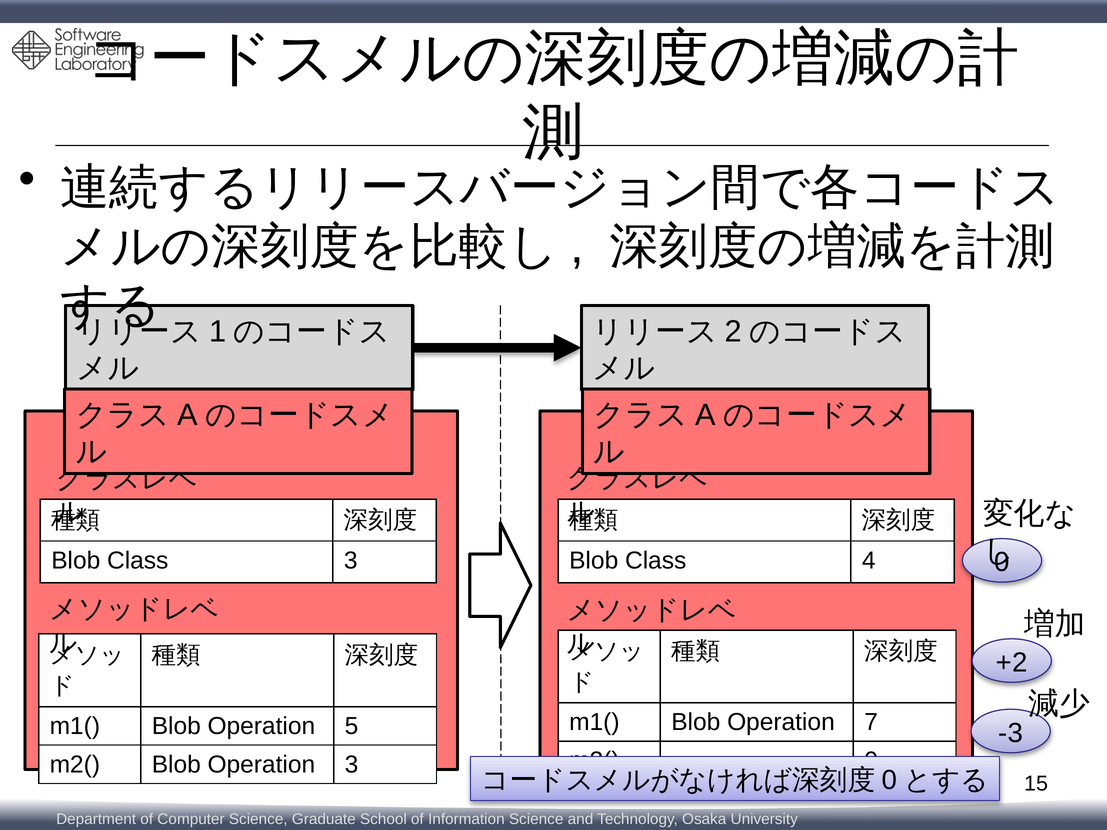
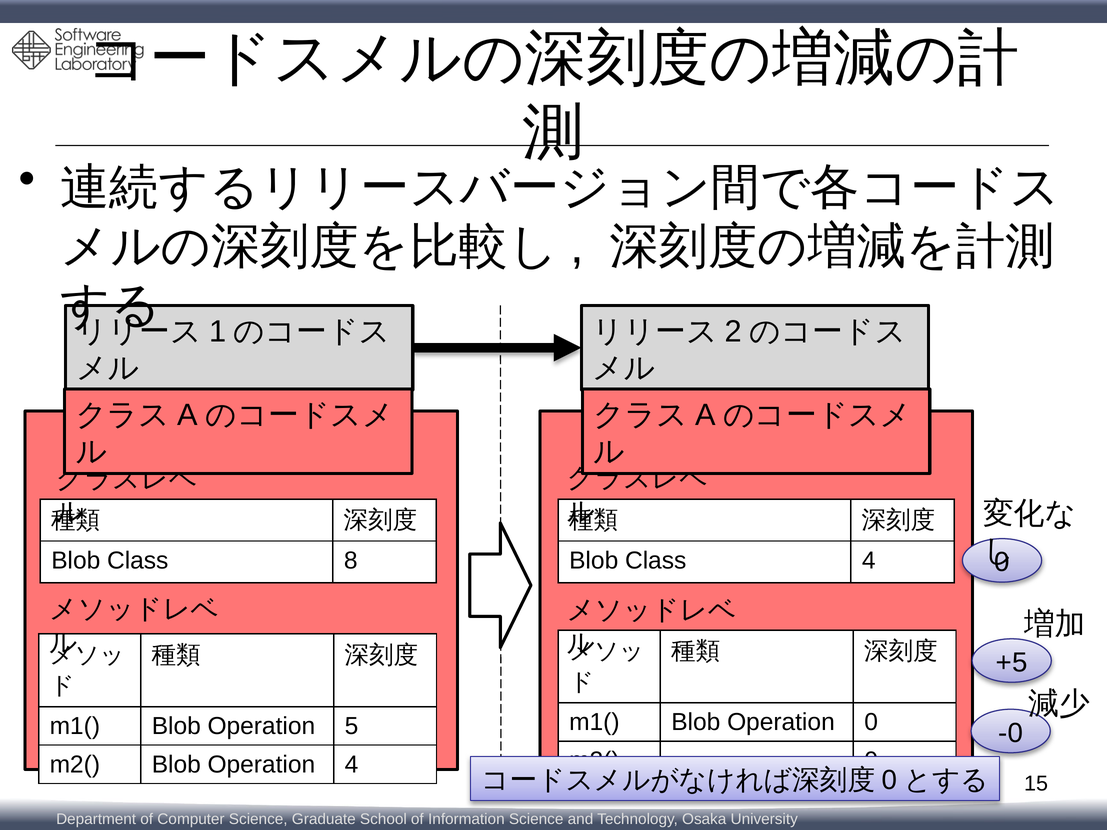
Class 3: 3 -> 8 (351, 561)
+2: +2 -> +5 (1012, 663)
Operation 7: 7 -> 0 (871, 723)
-3: -3 -> -0 (1011, 733)
Operation 3: 3 -> 4 (352, 765)
